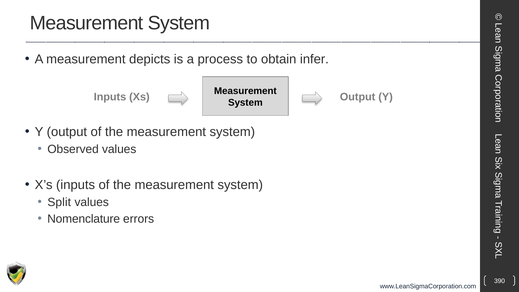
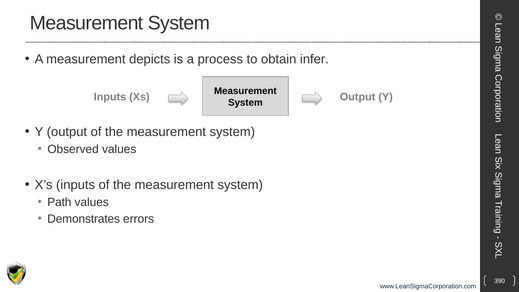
Split: Split -> Path (59, 202)
Nomenclature: Nomenclature -> Demonstrates (84, 219)
